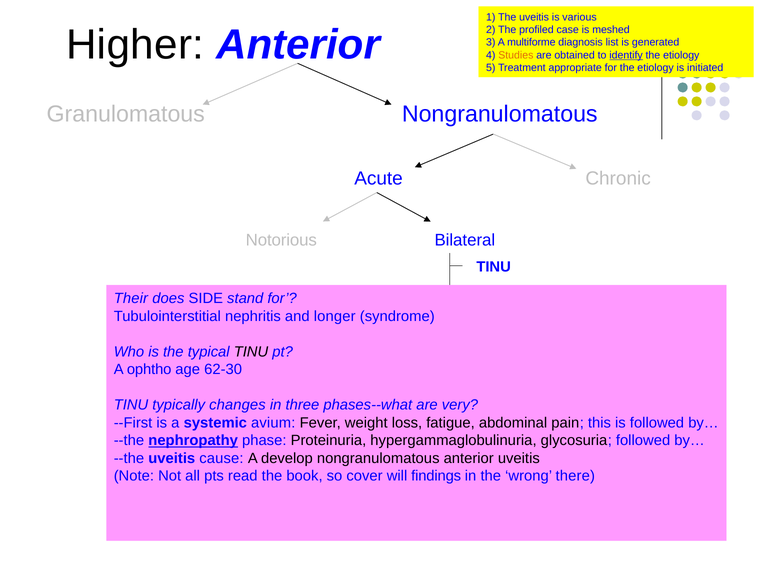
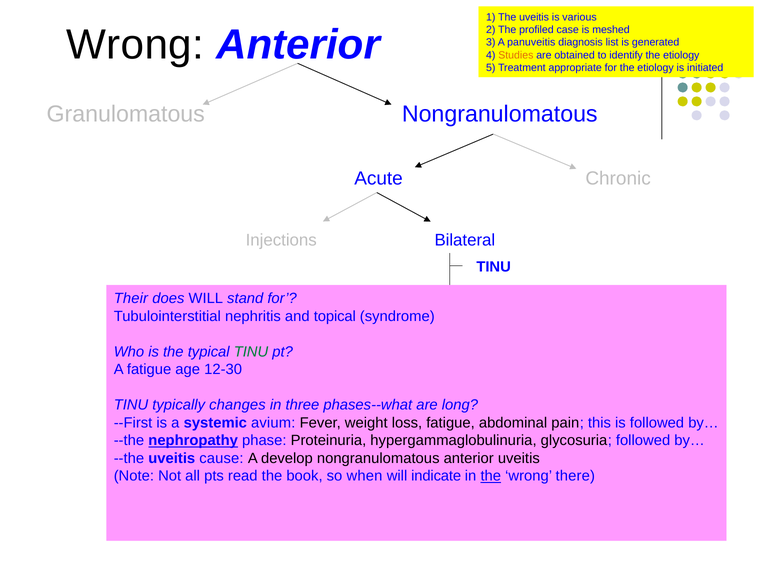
Higher: Higher -> Wrong (135, 45)
multiforme: multiforme -> panuveitis (531, 43)
identify underline: present -> none (626, 55)
Notorious: Notorious -> Injections (281, 240)
does SIDE: SIDE -> WILL (206, 299)
longer: longer -> topical (335, 316)
TINU colour: black -> green (251, 352)
A ophtho: ophtho -> fatigue (149, 370)
62-30: 62-30 -> 12-30 (223, 370)
very: very -> long (460, 405)
cover: cover -> when (364, 476)
findings: findings -> indicate (436, 476)
the underline: none -> present (491, 476)
